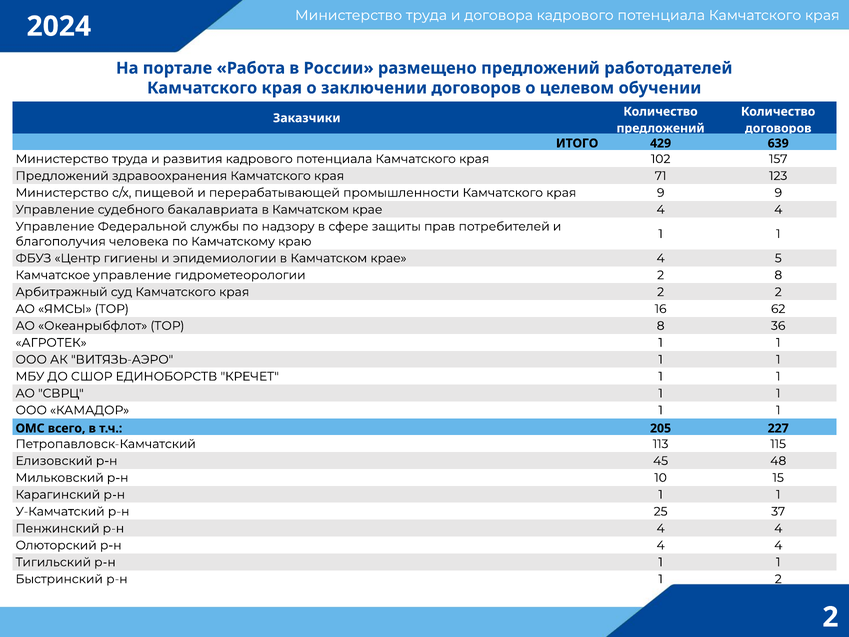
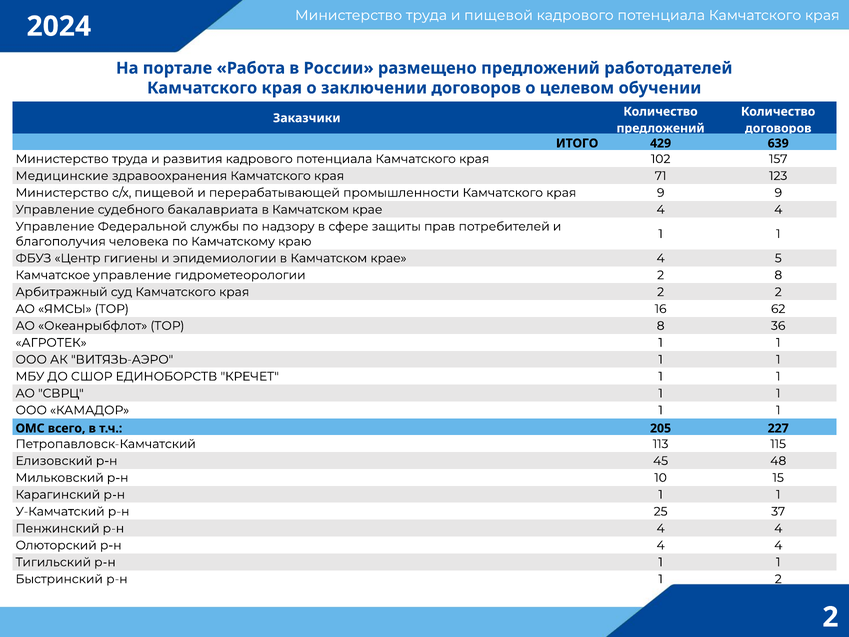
и договора: договора -> пищевой (499, 15)
Предложений: Предложений -> Медицинские (62, 176)
